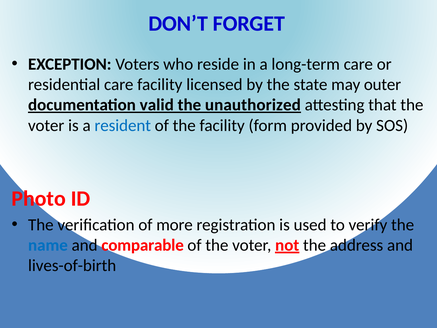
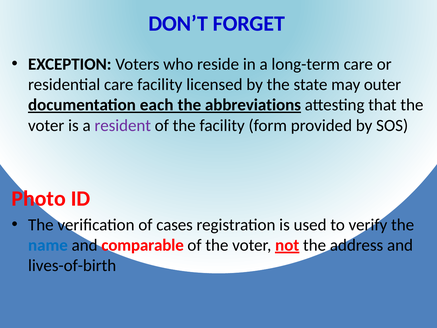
valid: valid -> each (157, 105)
unauthorized: unauthorized -> abbreviations (253, 105)
resident colour: blue -> purple (123, 125)
more: more -> cases (175, 225)
